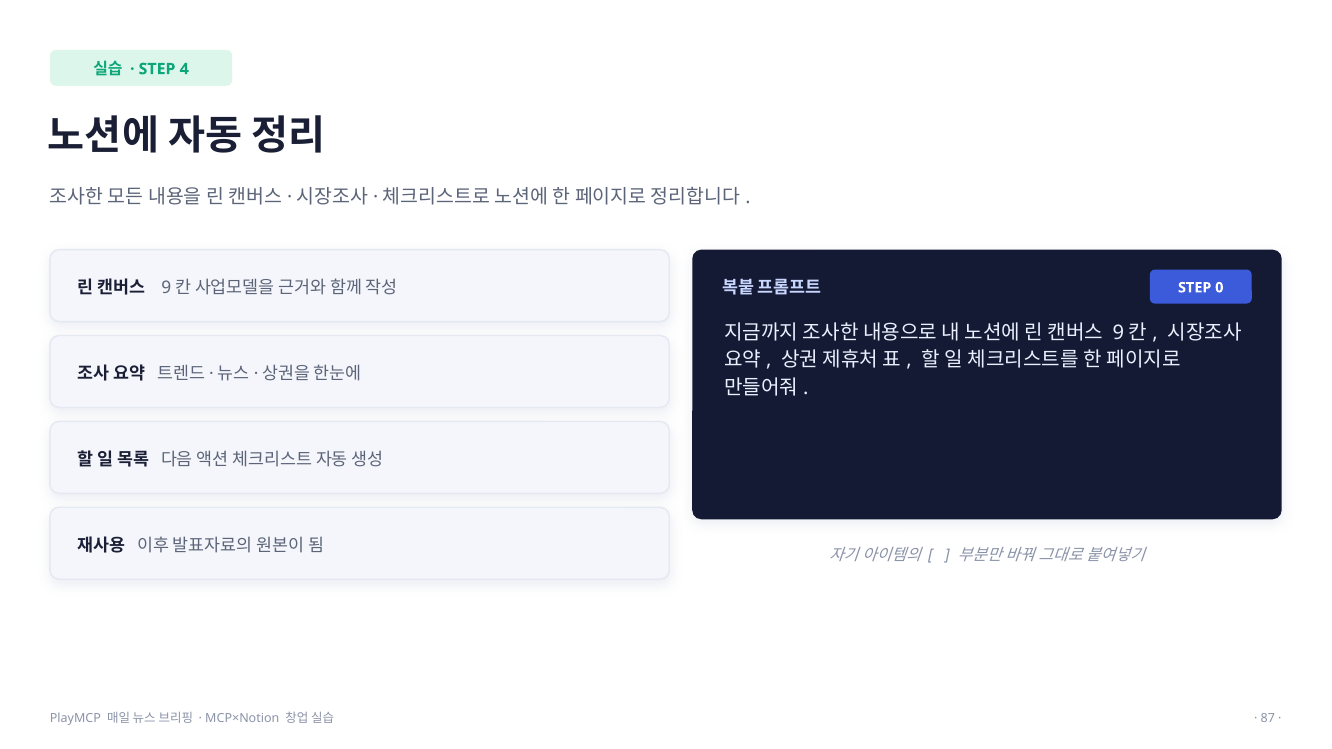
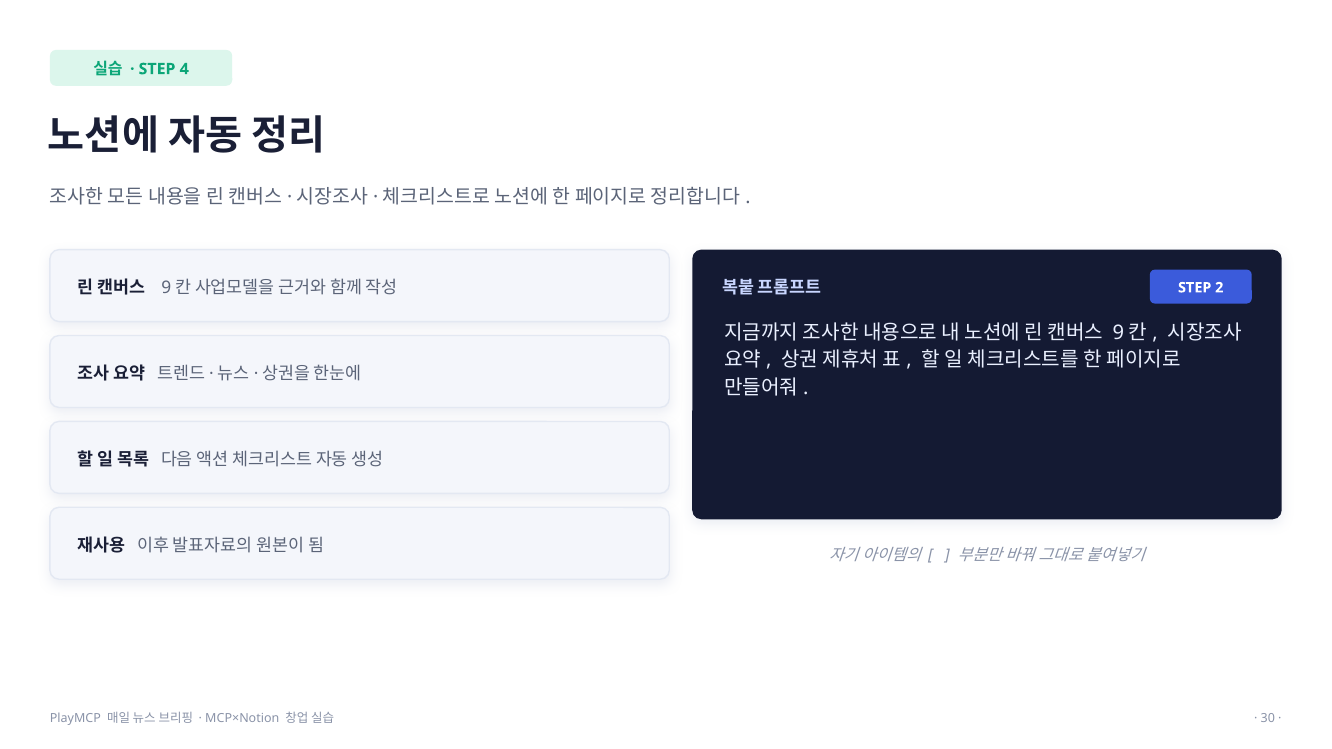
0: 0 -> 2 (1219, 288)
87: 87 -> 30 (1268, 718)
